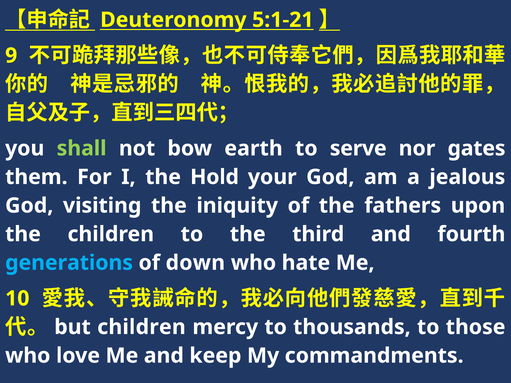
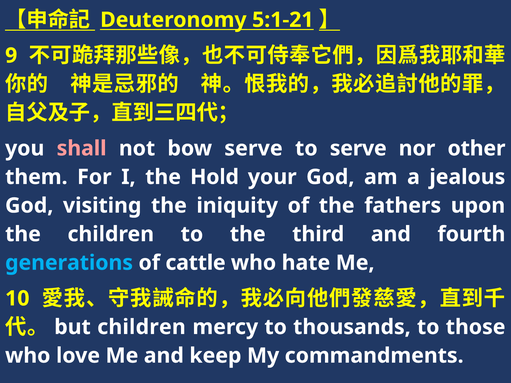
shall colour: light green -> pink (82, 149)
bow earth: earth -> serve (253, 149)
gates: gates -> other (476, 149)
down: down -> cattle (196, 263)
